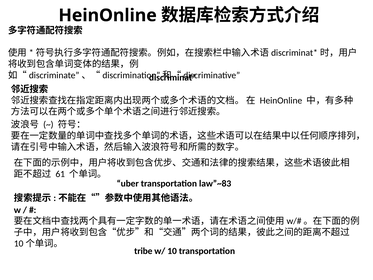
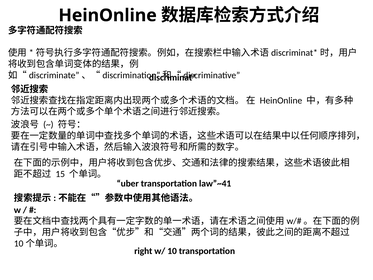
61: 61 -> 15 (60, 174)
law”~83: law”~83 -> law”~41 (215, 183)
tribe: tribe -> right (143, 251)
